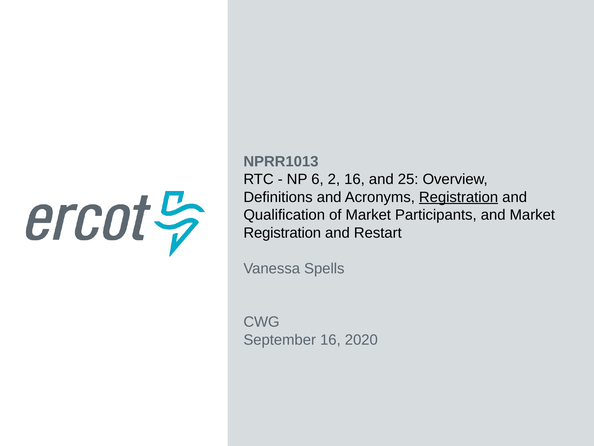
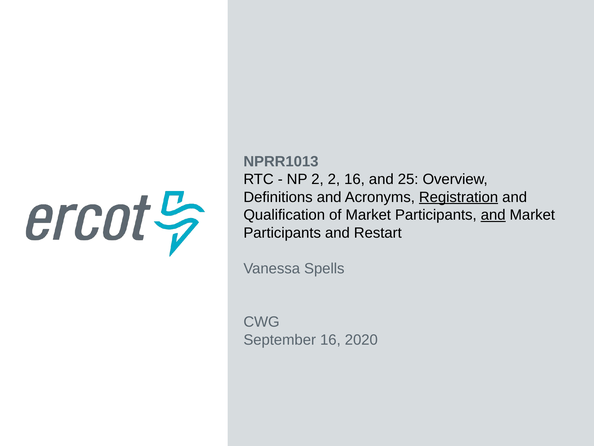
NP 6: 6 -> 2 (317, 179)
and underline: none -> present (493, 215)
Registration: Registration -> Participants (282, 233)
